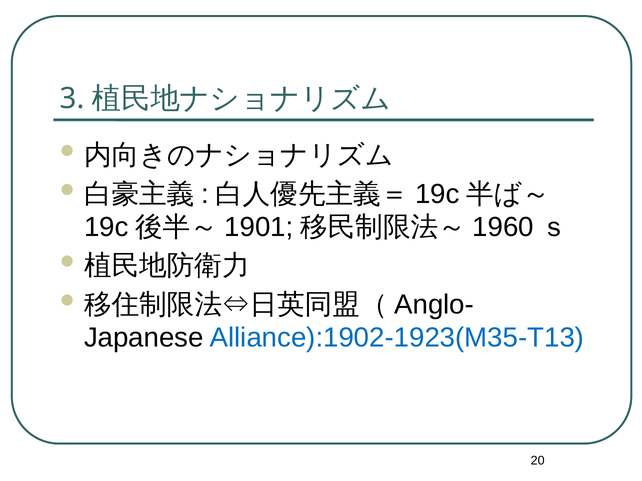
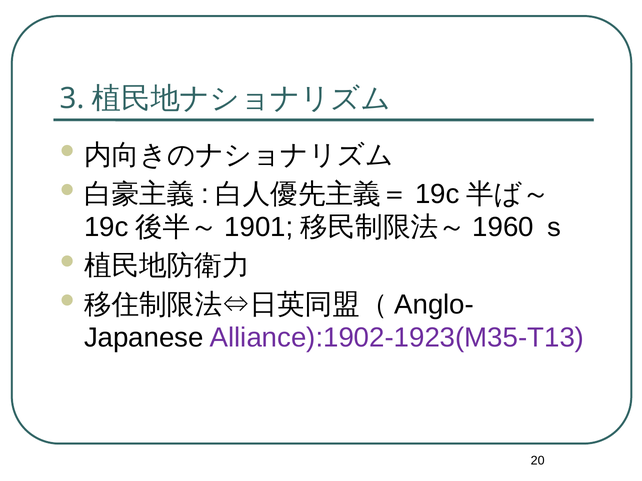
Alliance):1902-1923(M35-T13 colour: blue -> purple (397, 338)
